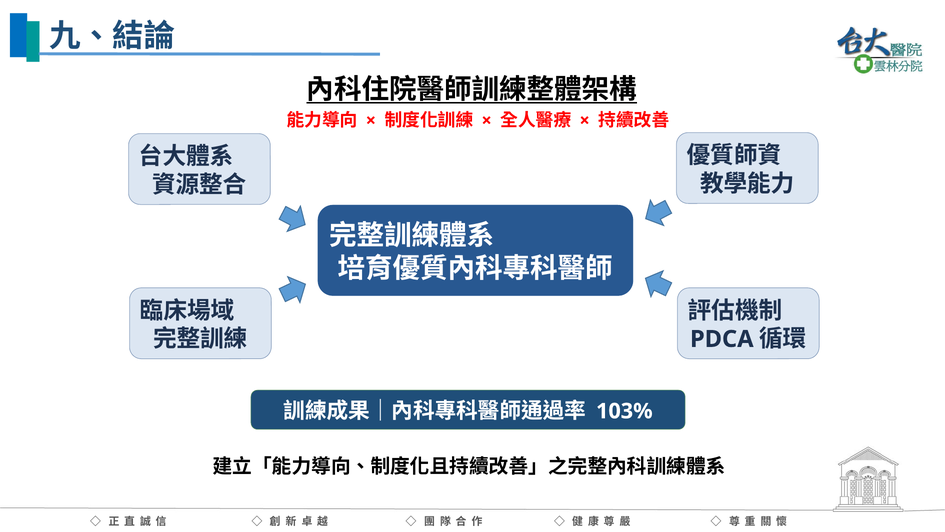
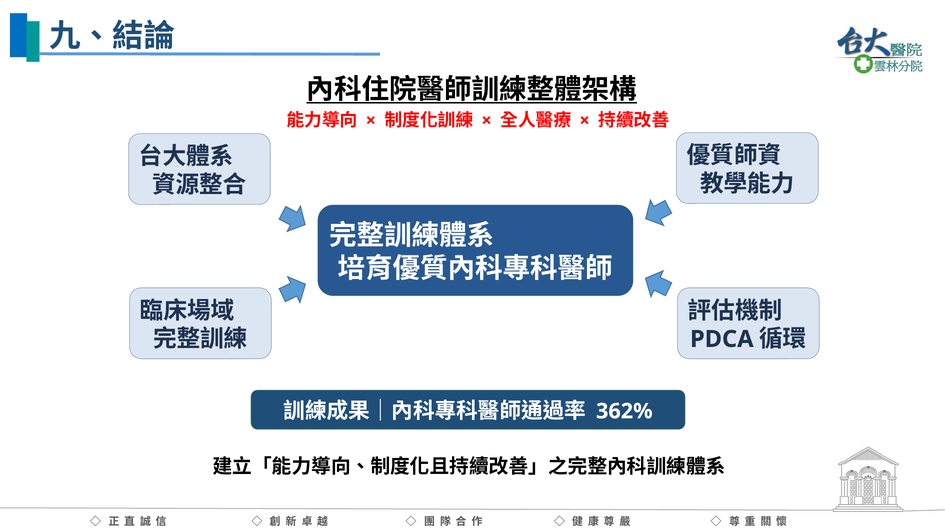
103%: 103% -> 362% (624, 411)
